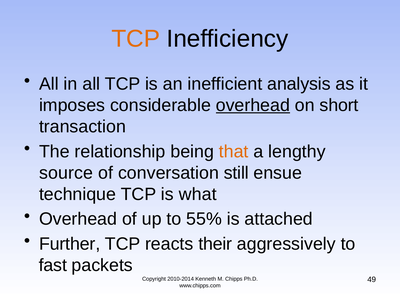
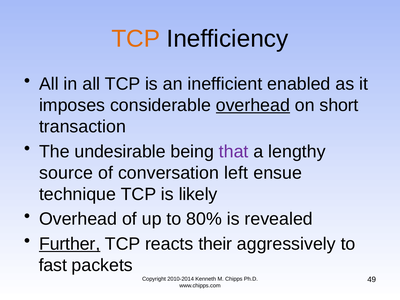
analysis: analysis -> enabled (299, 84)
relationship: relationship -> undesirable (120, 151)
that colour: orange -> purple (234, 151)
still: still -> left (236, 173)
what: what -> likely (198, 194)
55%: 55% -> 80% (204, 219)
attached: attached -> revealed (279, 219)
Further underline: none -> present (70, 244)
